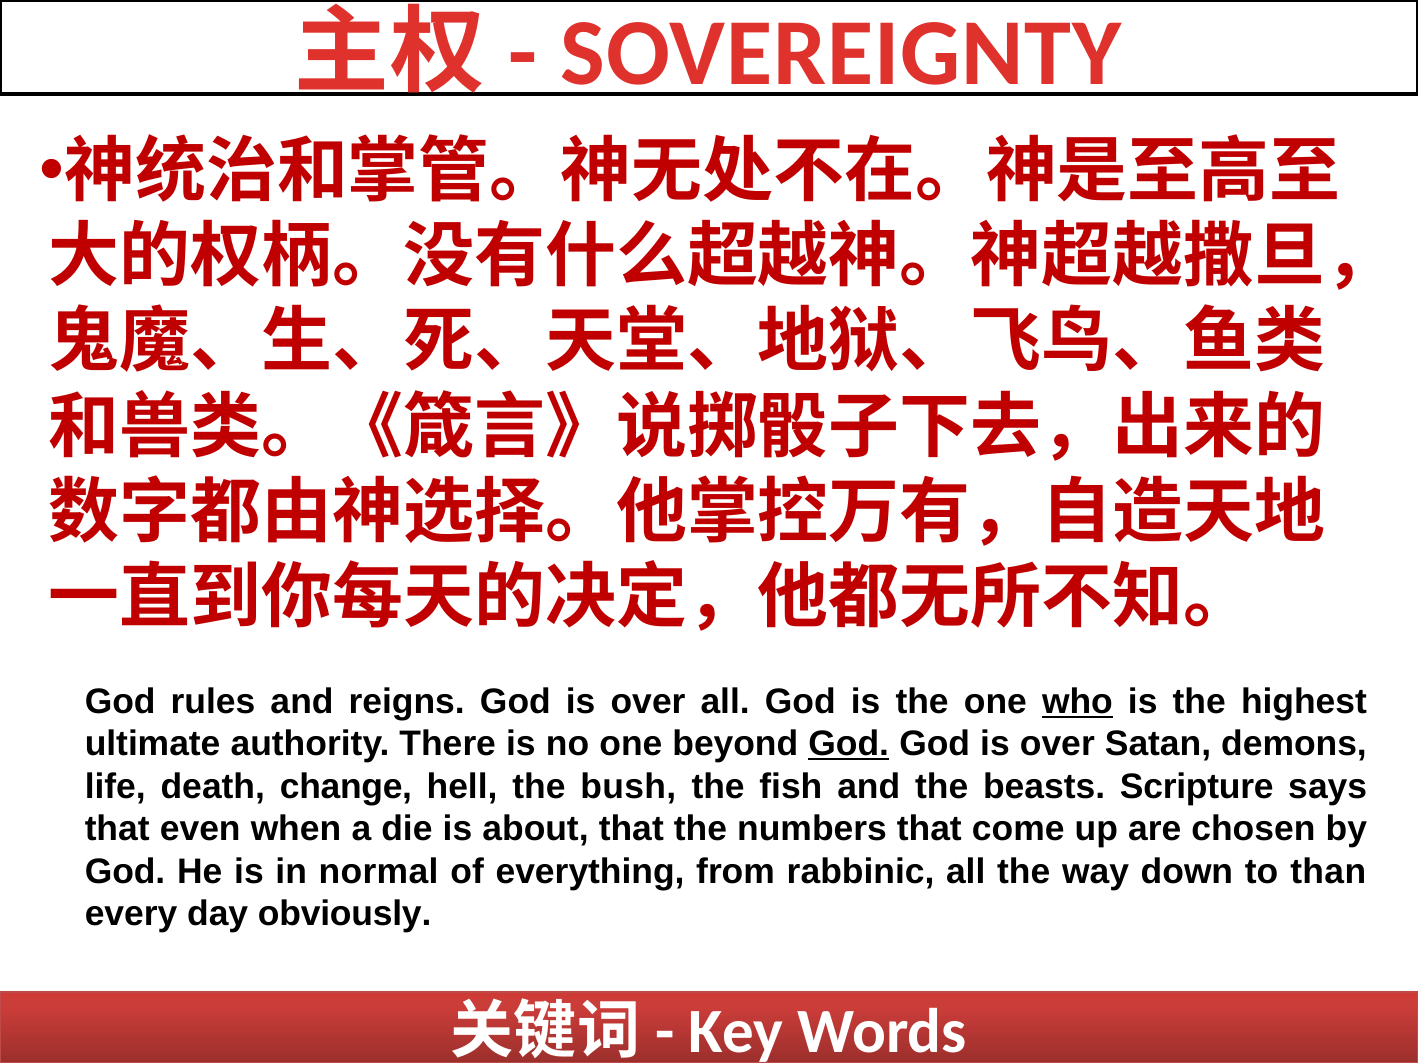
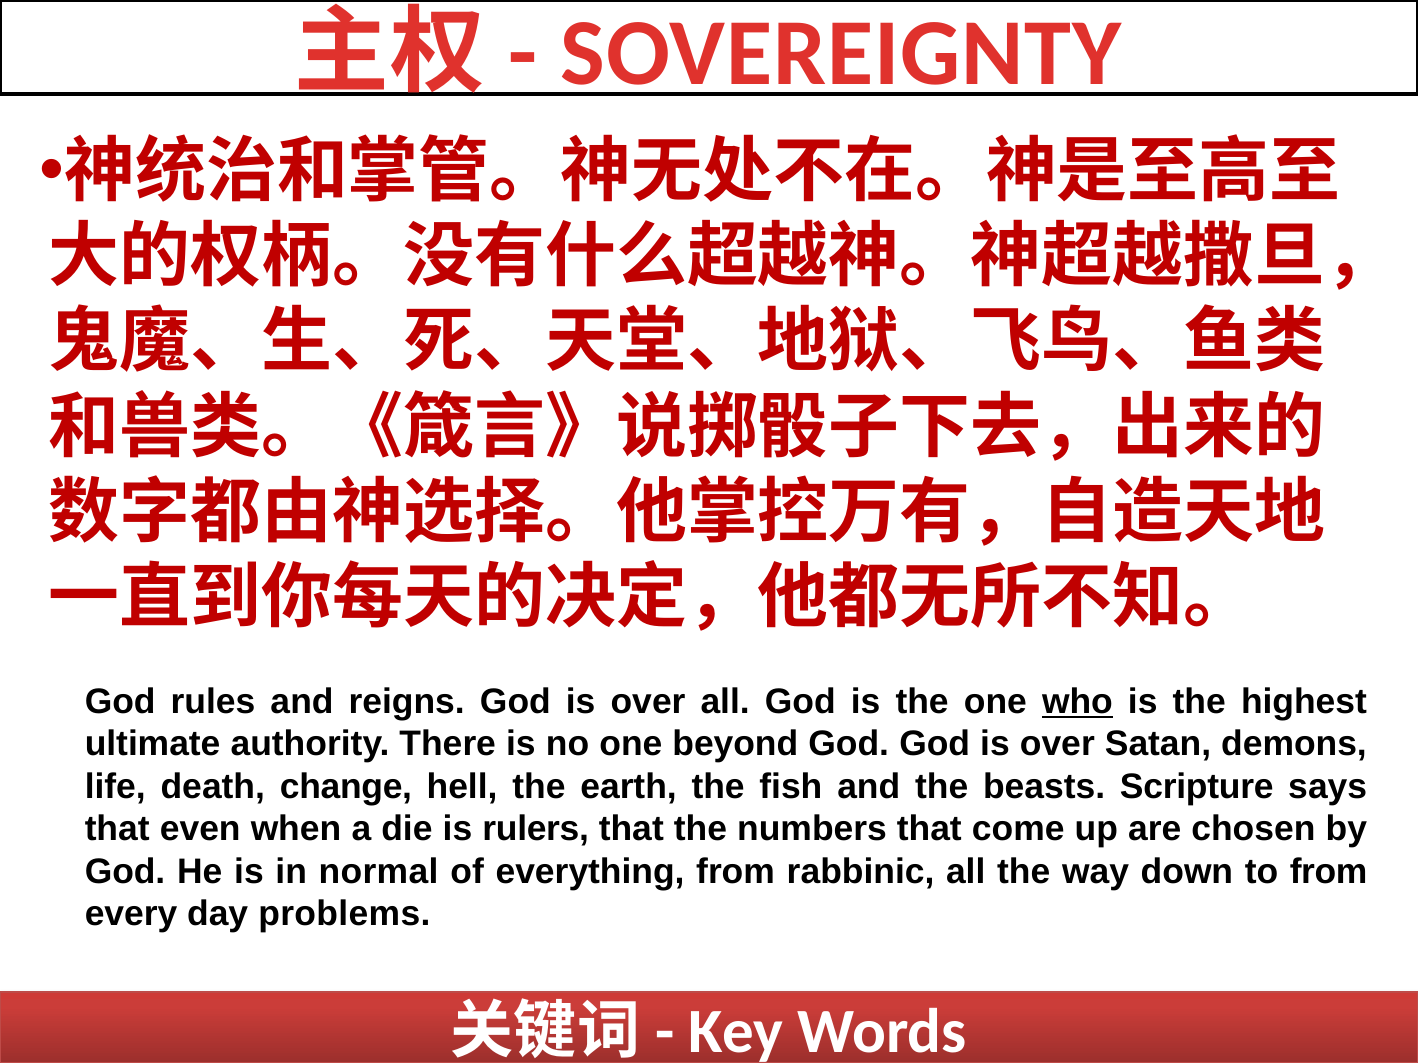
God underline: present -> none (849, 744)
bush: bush -> earth (629, 787)
about: about -> rulers (536, 829)
to than: than -> from (1329, 872)
obviously: obviously -> problems (344, 915)
